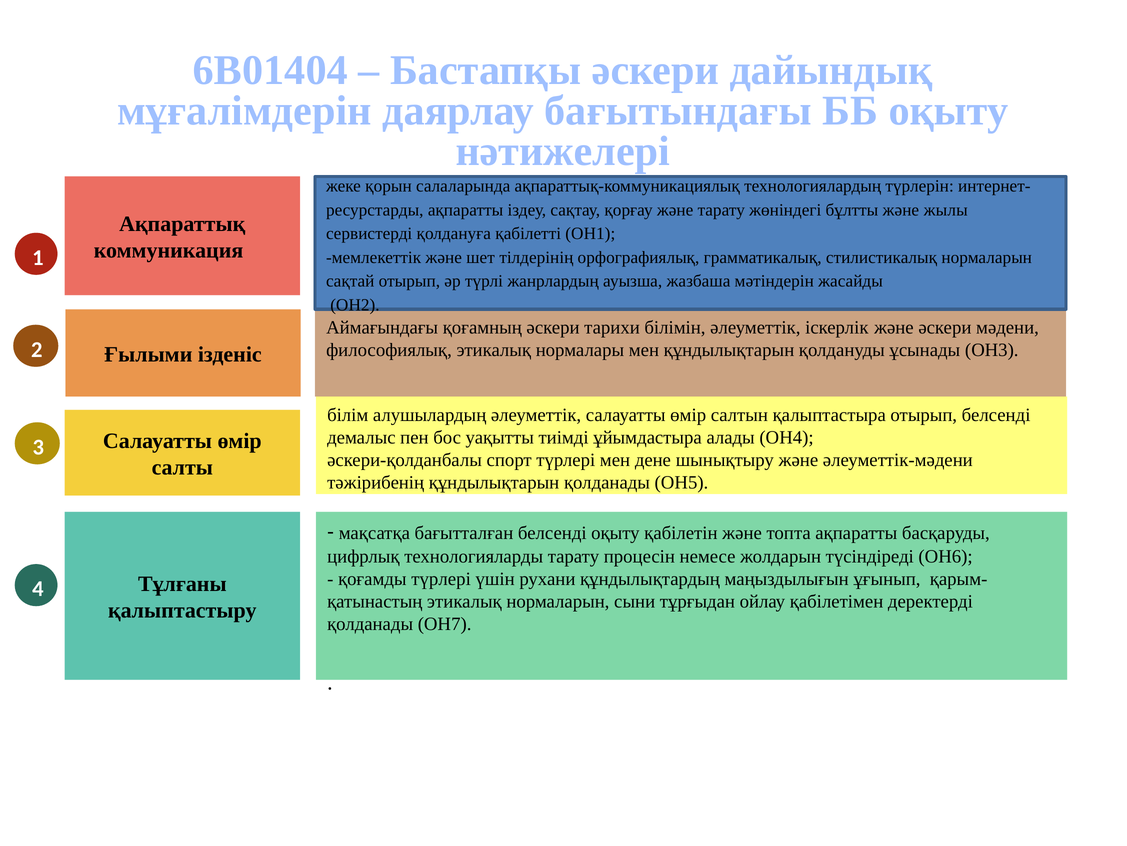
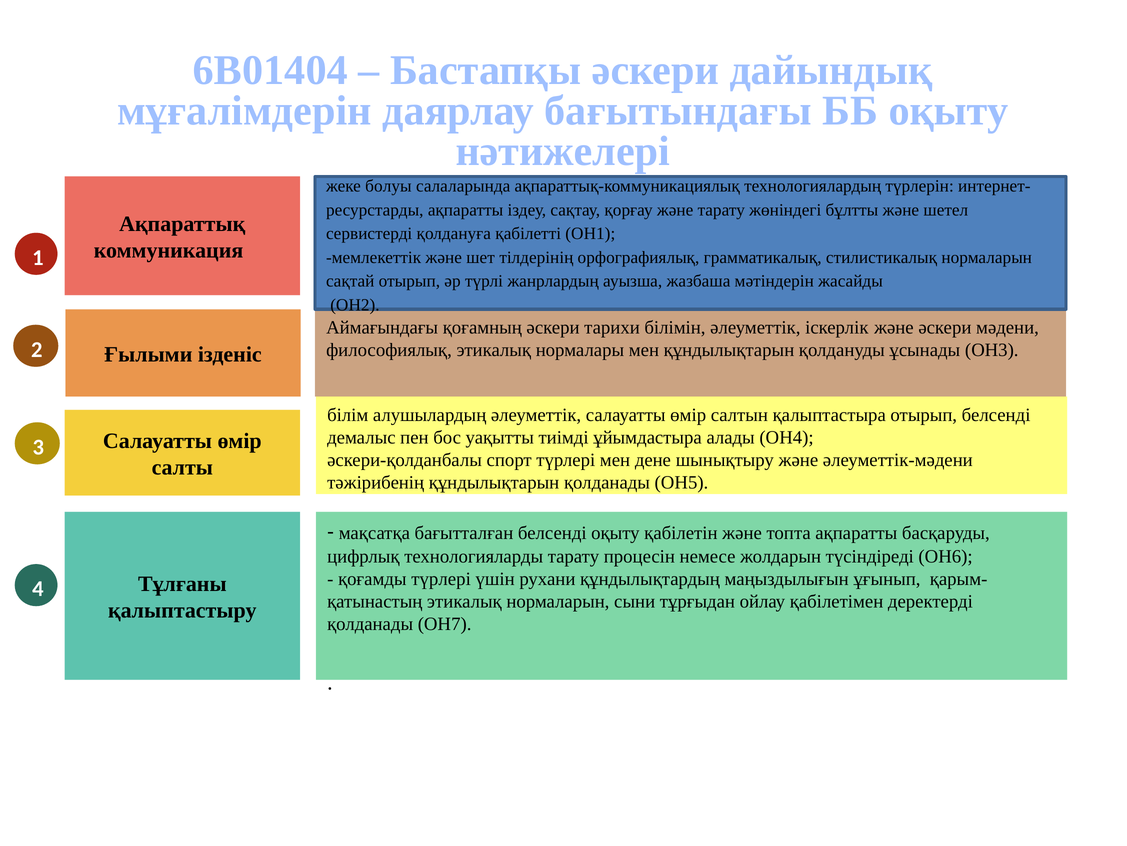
қорын: қорын -> болуы (388, 186)
жылы: жылы -> шетел (946, 210)
